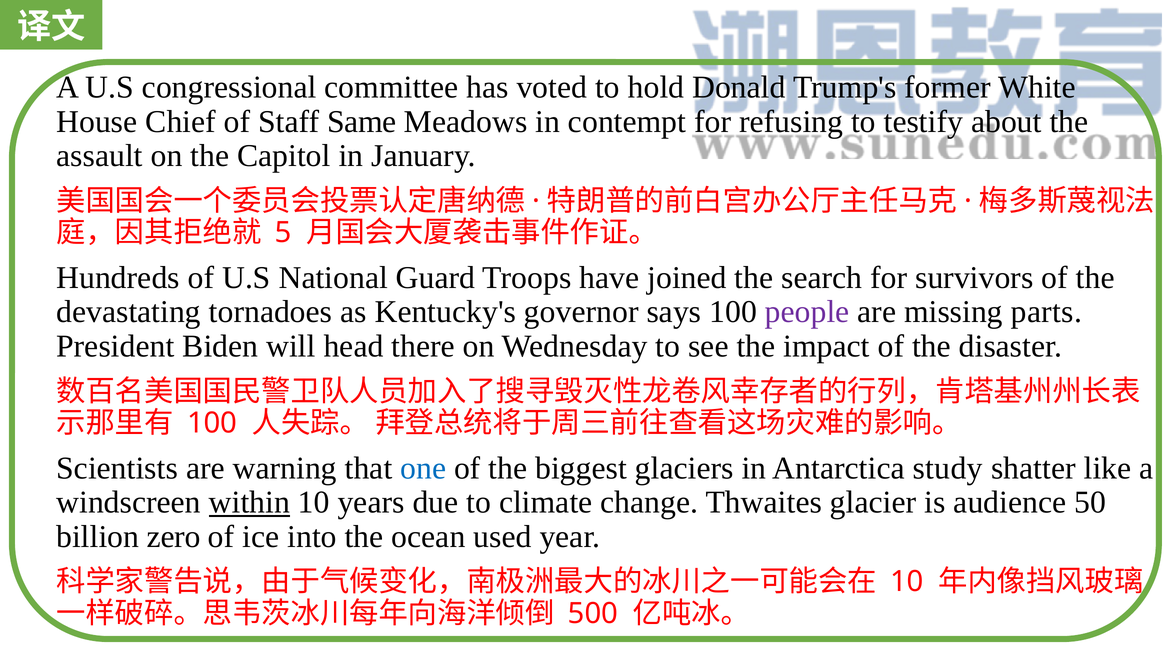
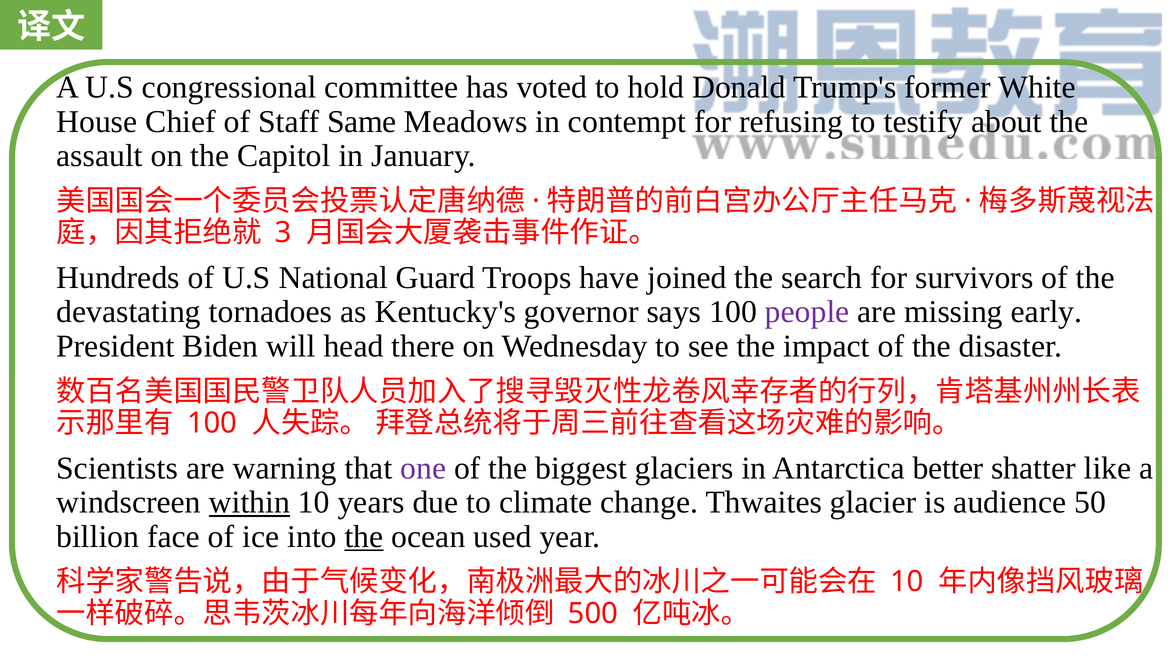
5: 5 -> 3 (283, 233)
parts: parts -> early (1047, 312)
one colour: blue -> purple (423, 468)
study: study -> better (948, 468)
zero: zero -> face (174, 537)
the underline: none -> present (364, 537)
